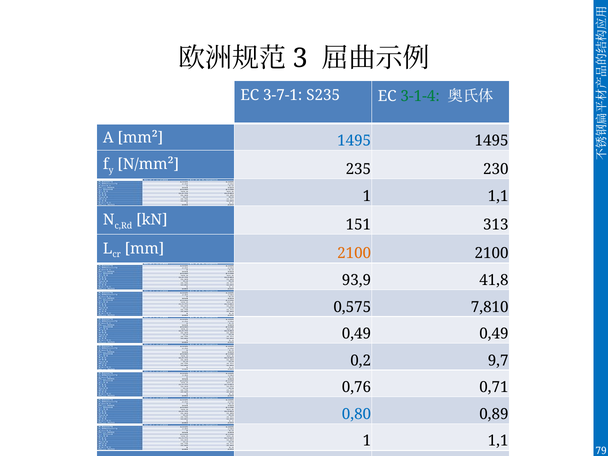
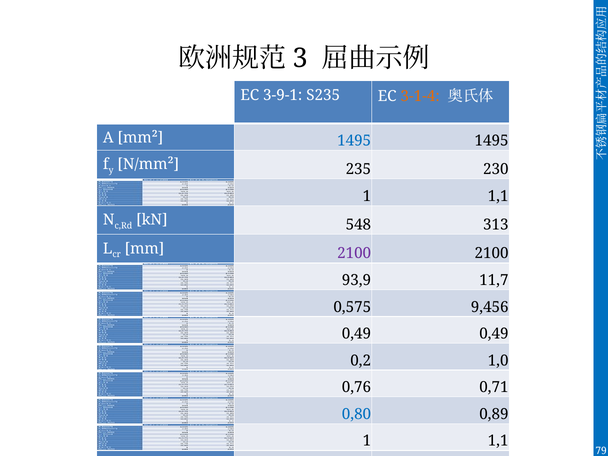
3-7-1: 3-7-1 -> 3-9-1 (283, 95)
3-1-4 colour: green -> orange (420, 96)
151: 151 -> 548 (358, 225)
2100 colour: orange -> purple (354, 253)
41,8: 41,8 -> 11,7 (494, 280)
7,810: 7,810 -> 9,456 (490, 307)
9,7: 9,7 -> 1,0 (498, 361)
